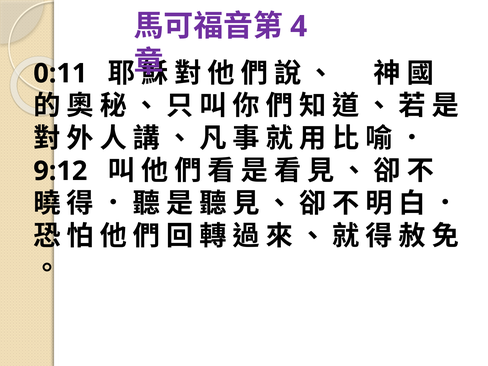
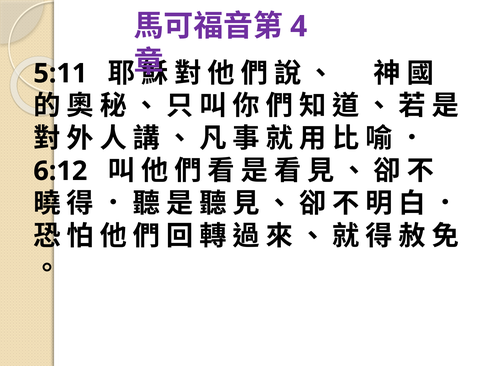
0:11: 0:11 -> 5:11 (60, 73)
9:12: 9:12 -> 6:12 (60, 171)
